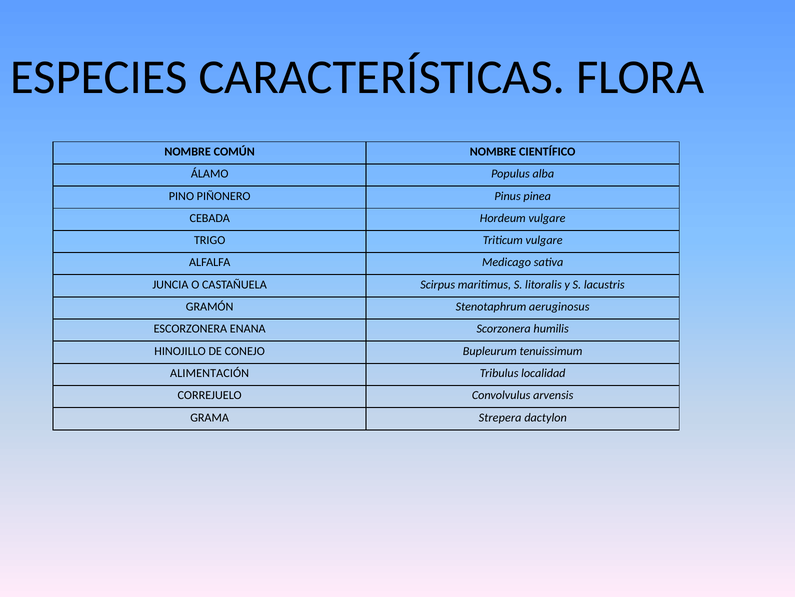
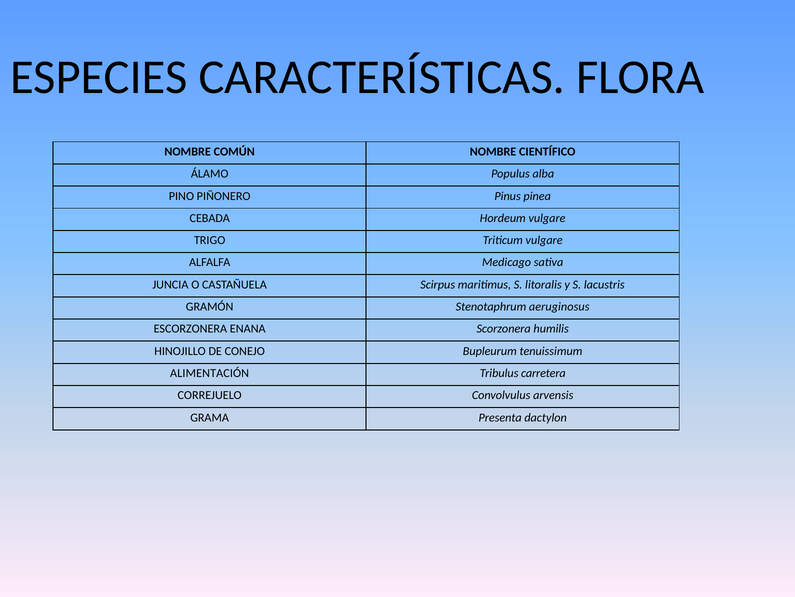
localidad: localidad -> carretera (543, 373)
Strepera: Strepera -> Presenta (500, 417)
